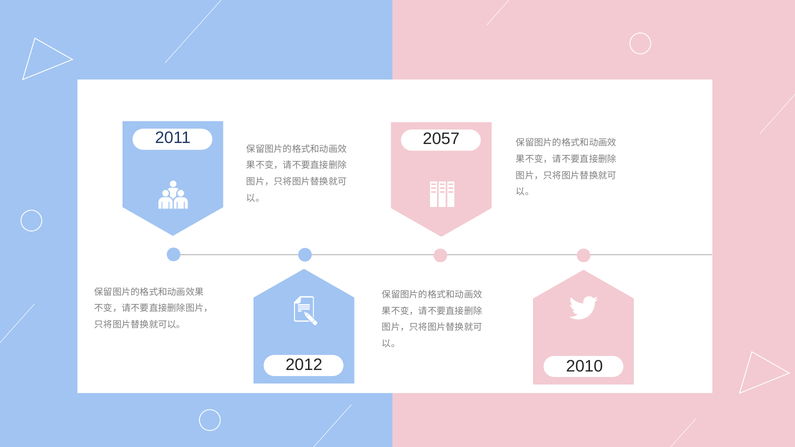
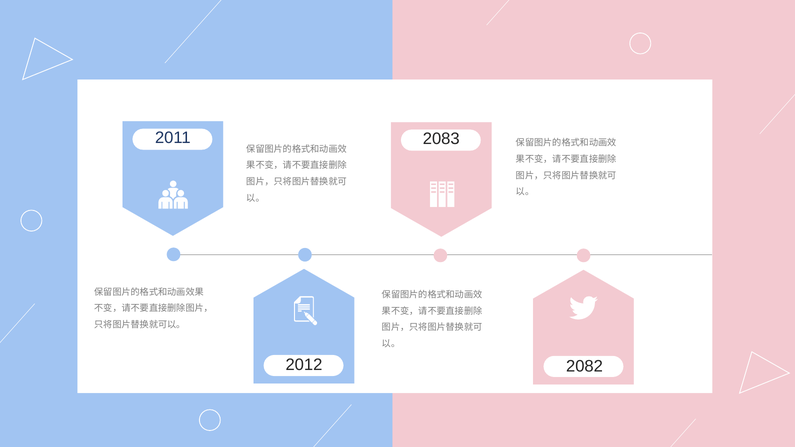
2057: 2057 -> 2083 (441, 139)
2010: 2010 -> 2082 (584, 366)
